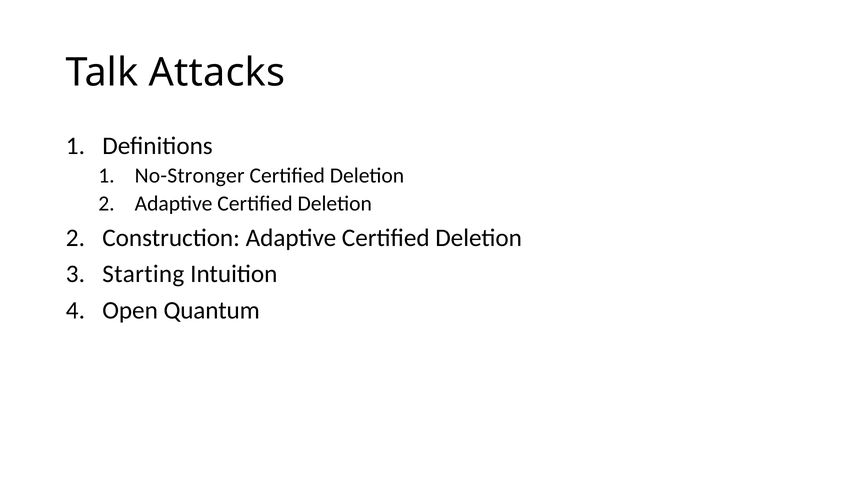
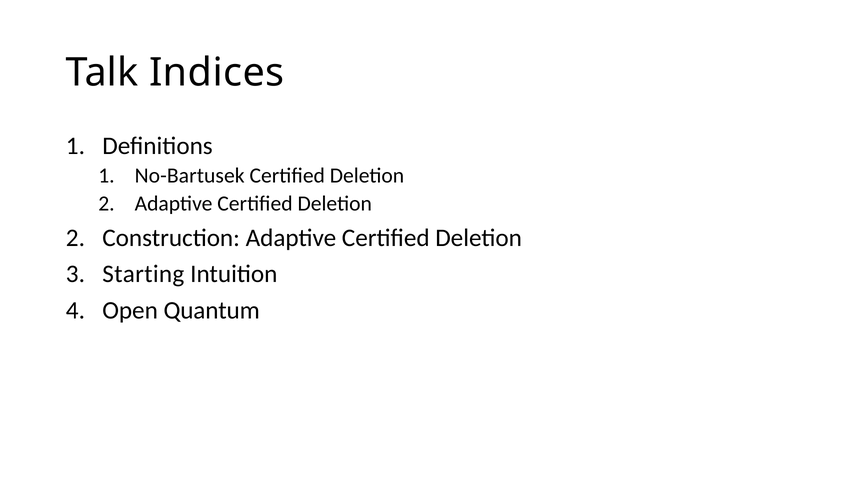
Attacks: Attacks -> Indices (217, 73)
No-Stronger: No-Stronger -> No-Bartusek (190, 176)
